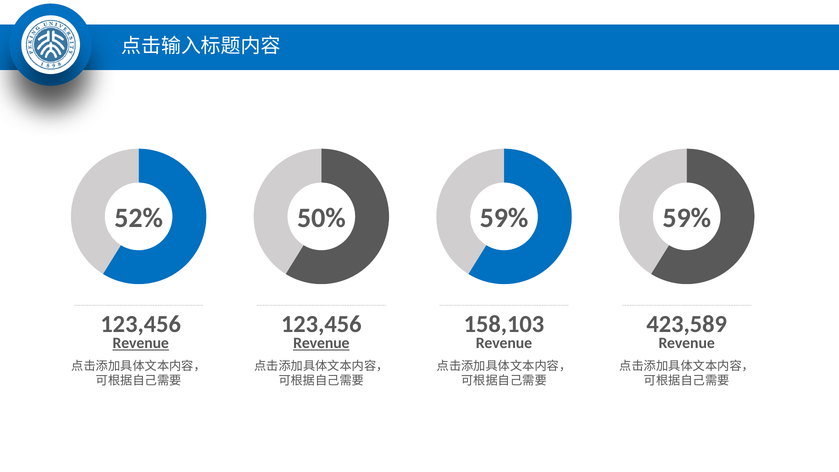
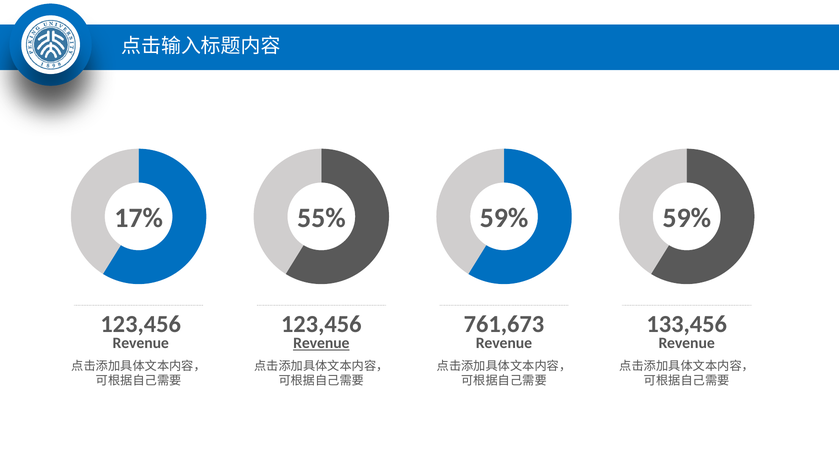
52%: 52% -> 17% (139, 218)
50%: 50% -> 55% (321, 218)
158,103: 158,103 -> 761,673 (504, 324)
423,589: 423,589 -> 133,456 (687, 324)
Revenue underline: present -> none (141, 343)
